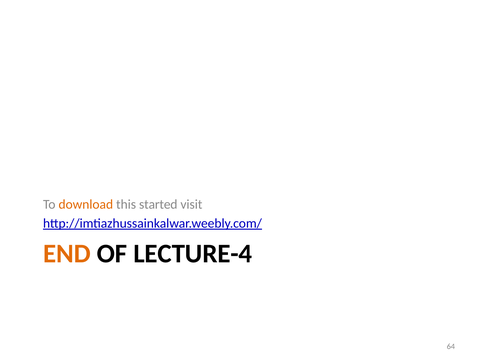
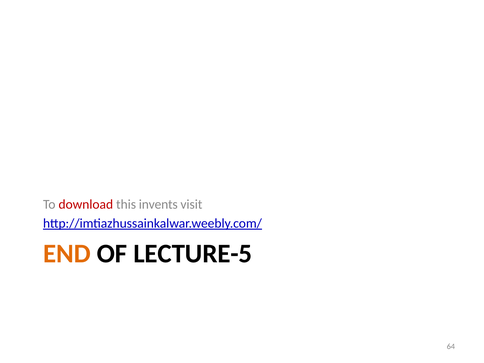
download colour: orange -> red (86, 205)
started: started -> invents (158, 205)
LECTURE-4: LECTURE-4 -> LECTURE-5 (193, 254)
